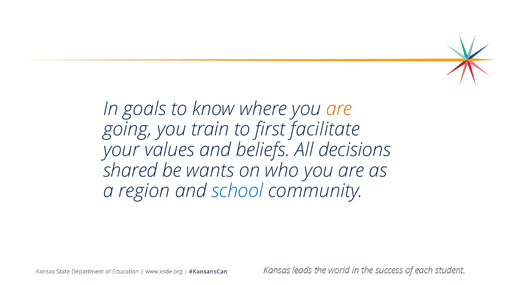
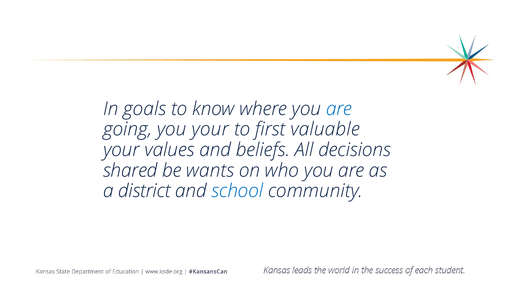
are colour: orange -> blue (339, 109)
you train: train -> your (210, 129)
facilitate: facilitate -> valuable (325, 129)
region: region -> district (144, 191)
